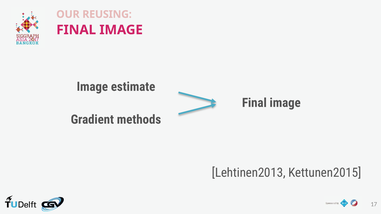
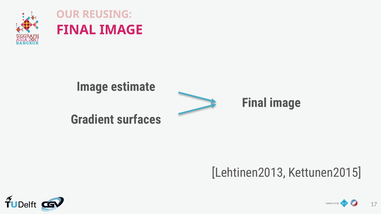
methods: methods -> surfaces (139, 120)
